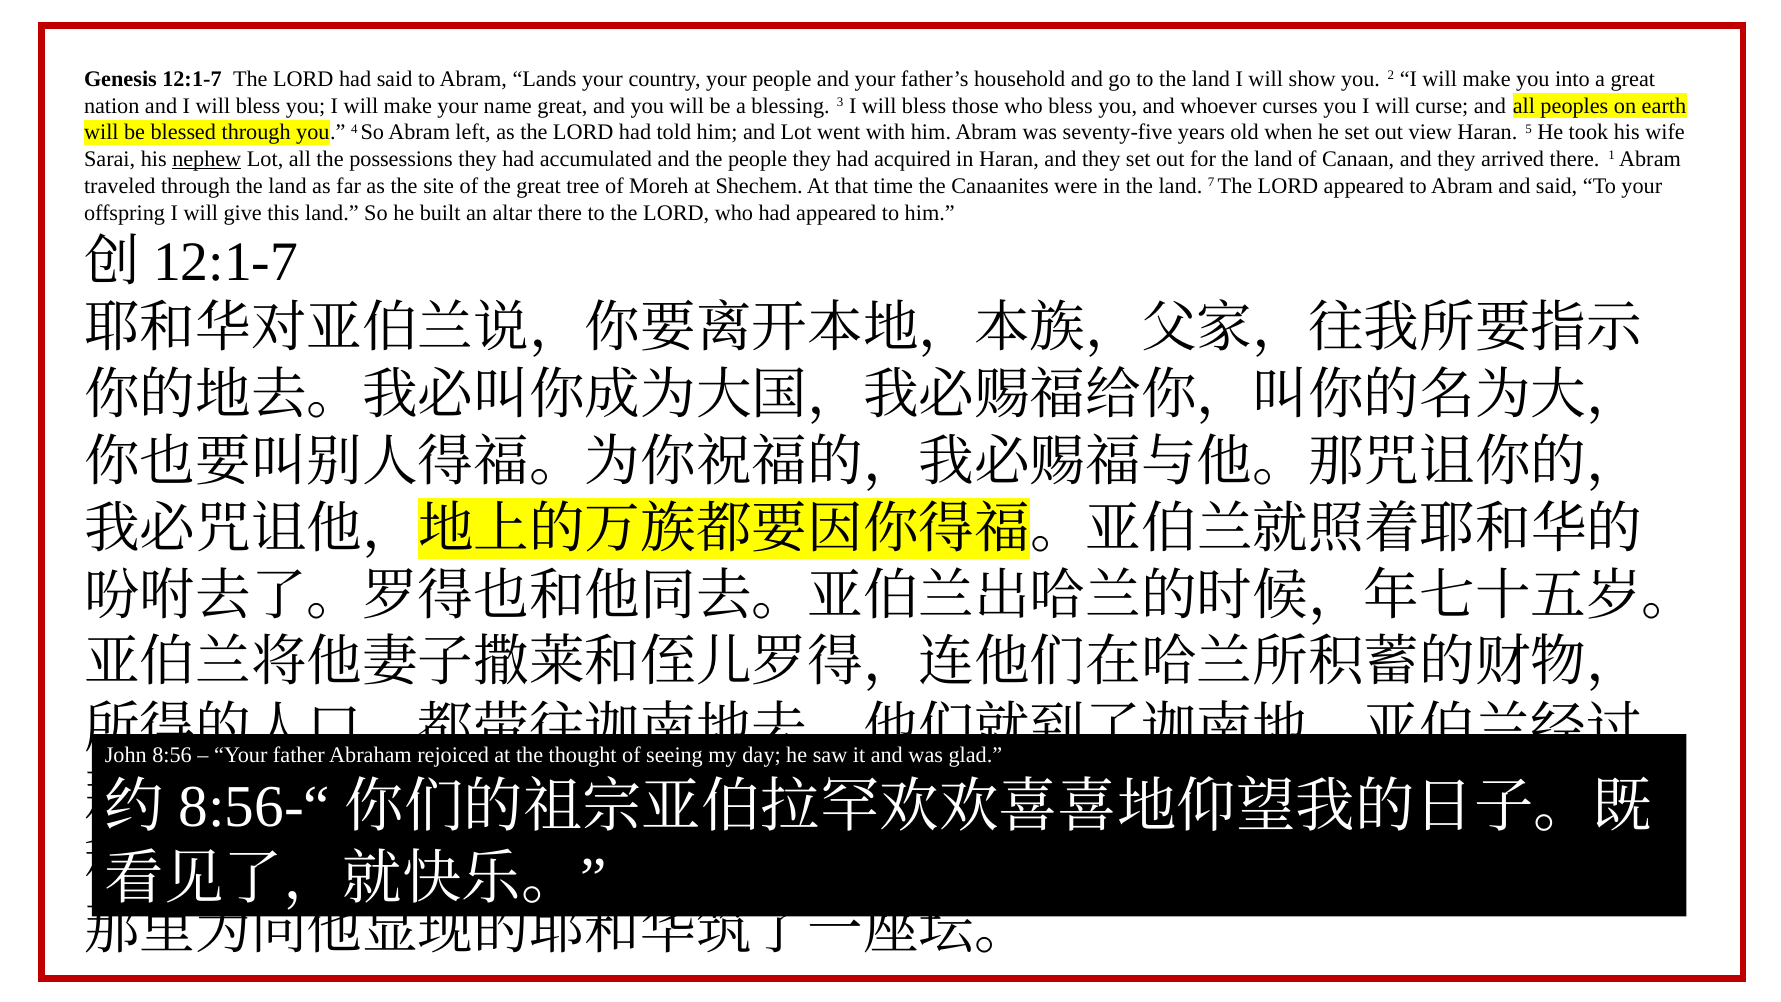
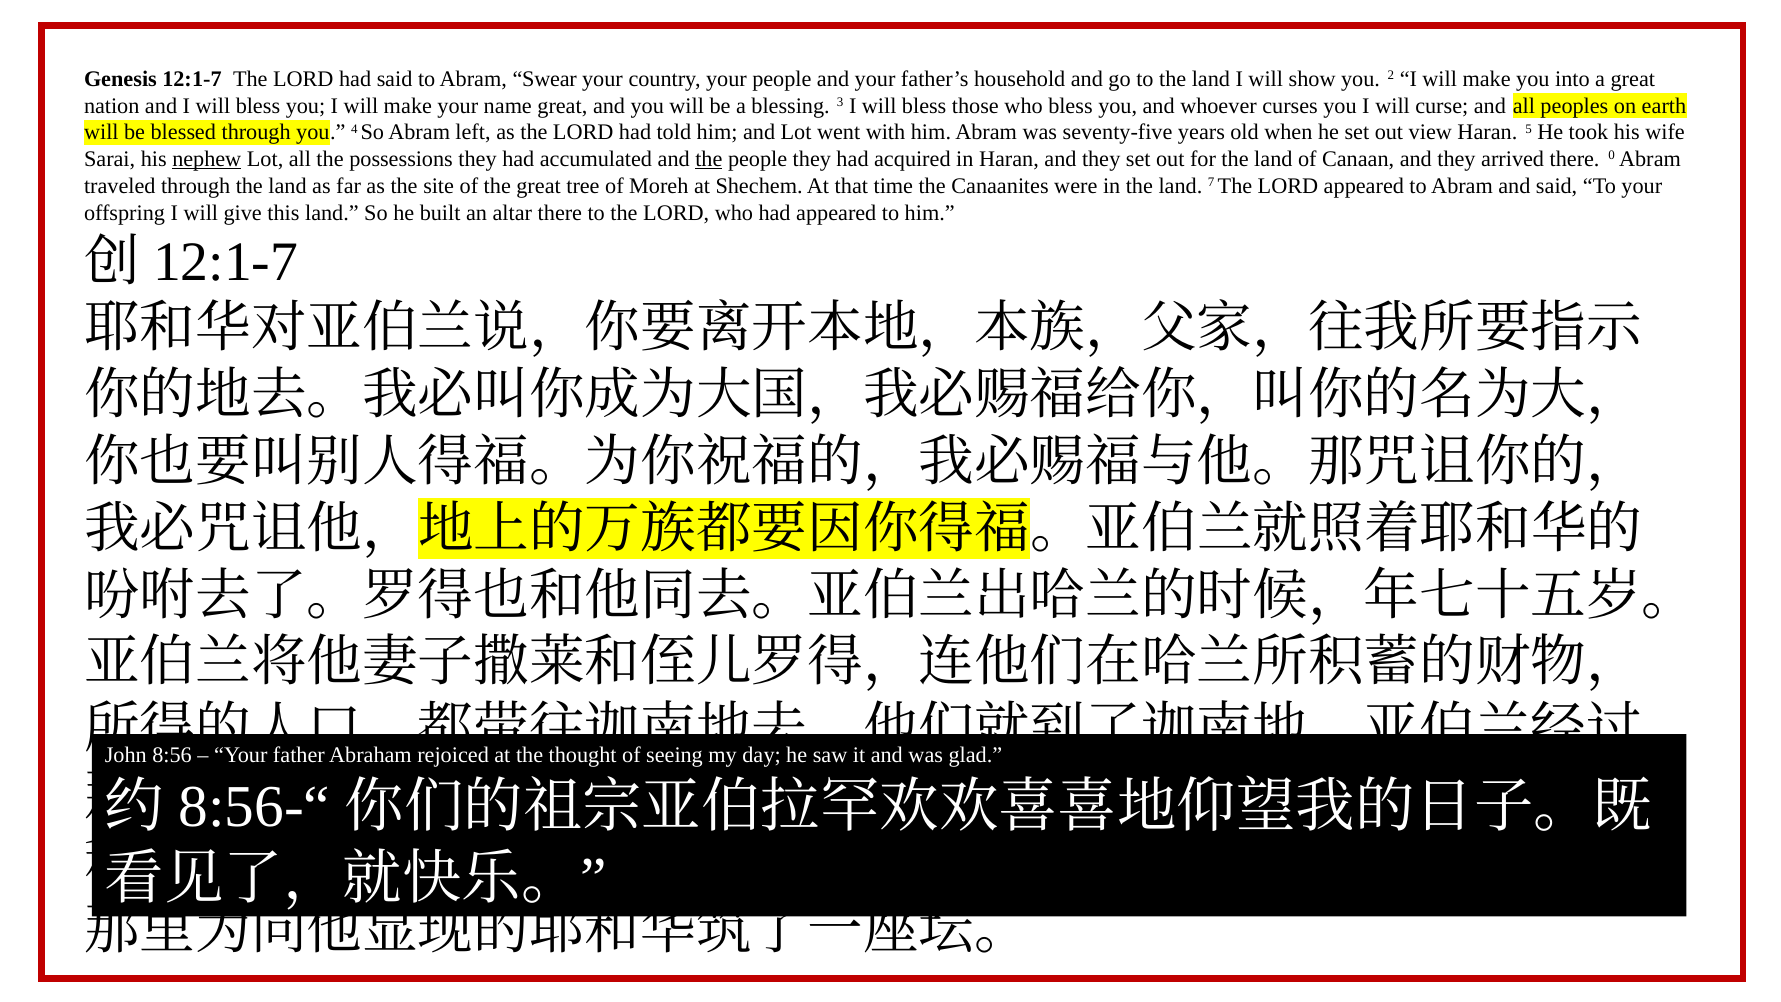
Lands: Lands -> Swear (545, 79)
the underline: none -> present (709, 159)
1: 1 -> 0 (1612, 156)
